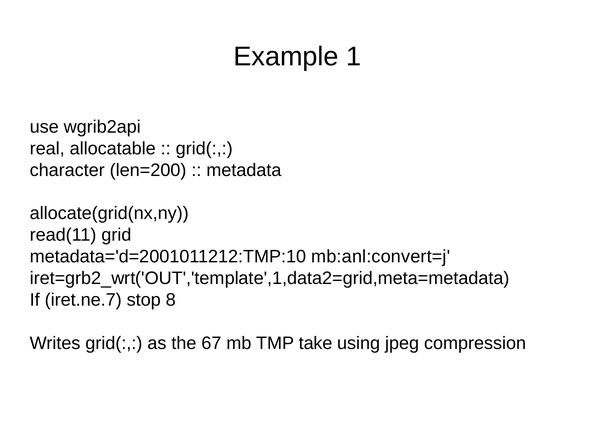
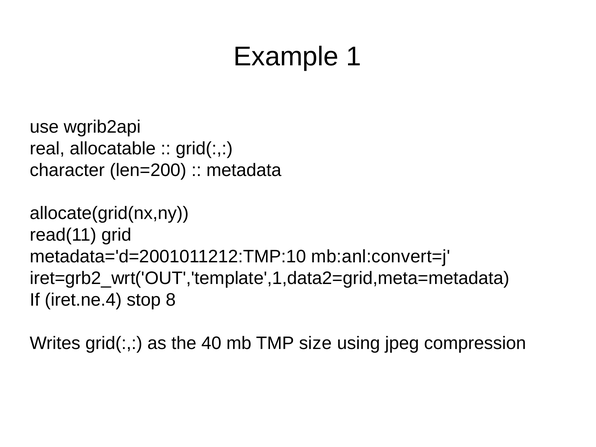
iret.ne.7: iret.ne.7 -> iret.ne.4 (83, 300)
67: 67 -> 40 (212, 343)
take: take -> size (315, 343)
